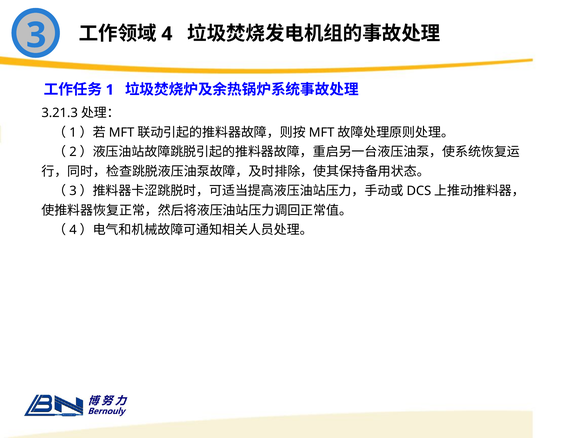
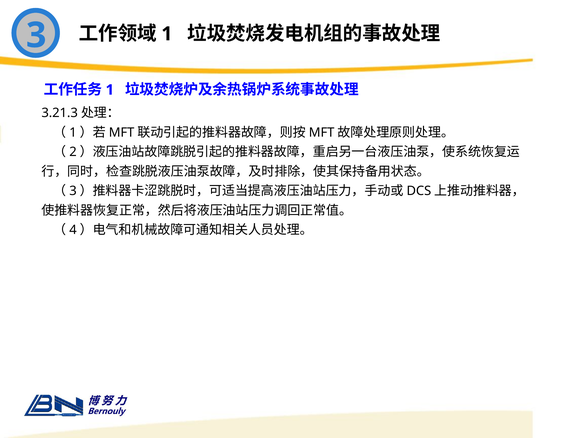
4: 4 -> 1 (167, 34)
